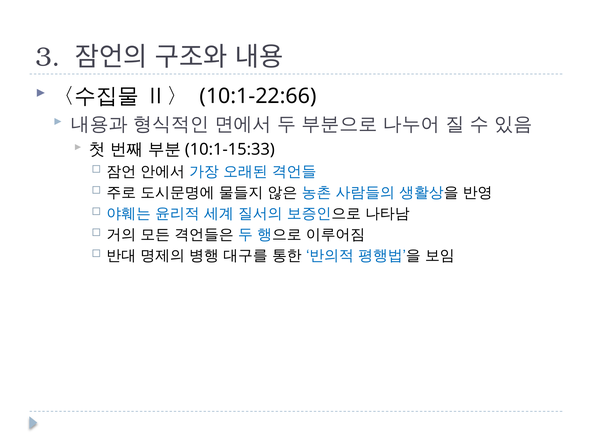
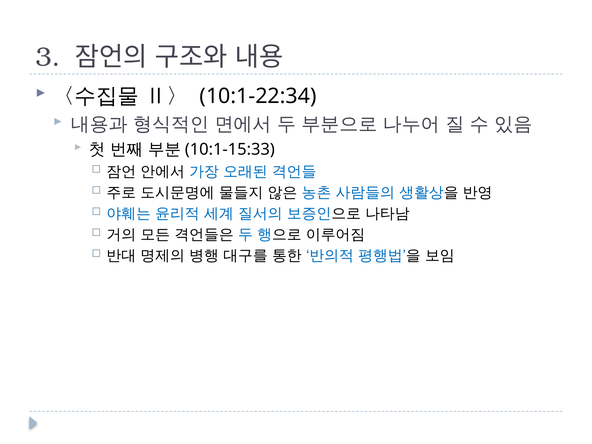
10:1-22:66: 10:1-22:66 -> 10:1-22:34 (258, 96)
